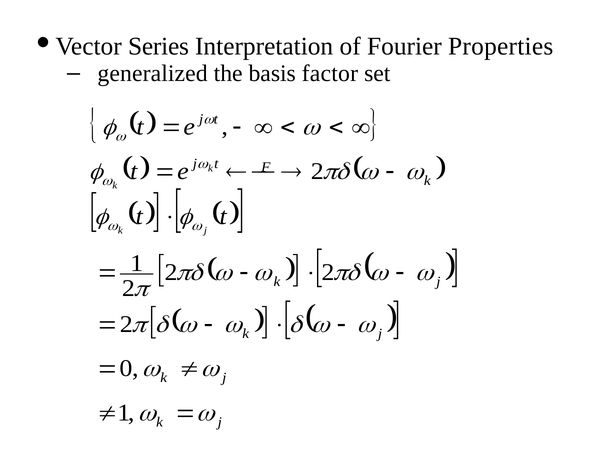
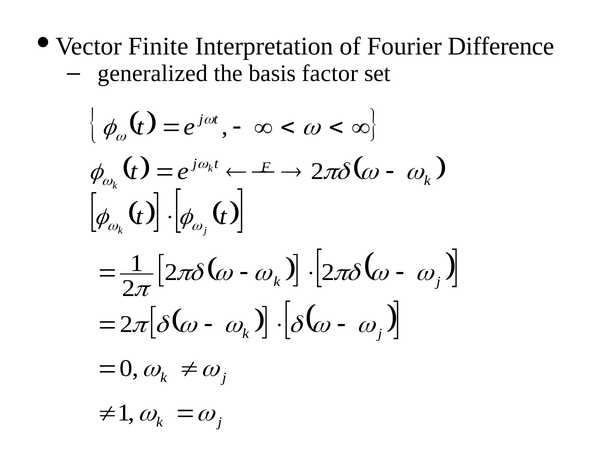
Series: Series -> Finite (158, 46)
Properties: Properties -> Difference (501, 46)
